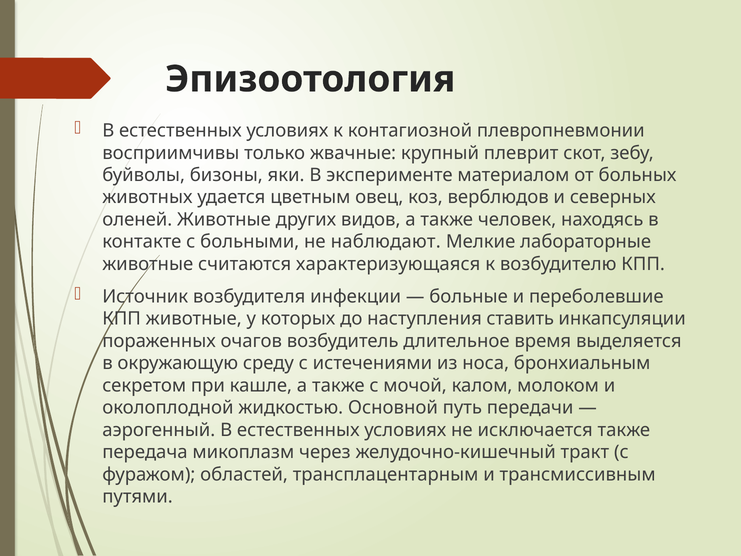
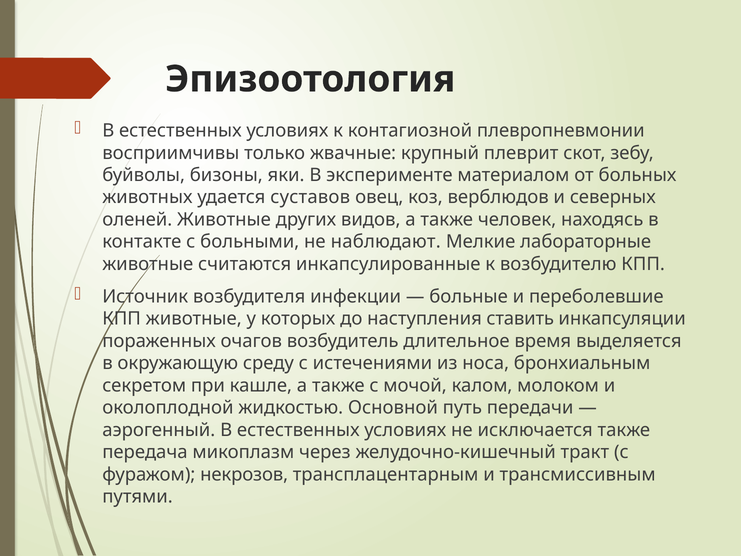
цветным: цветным -> суставов (310, 197)
характеризующаяся: характеризующаяся -> инкапсулированные (388, 264)
областей: областей -> некрозов (244, 474)
